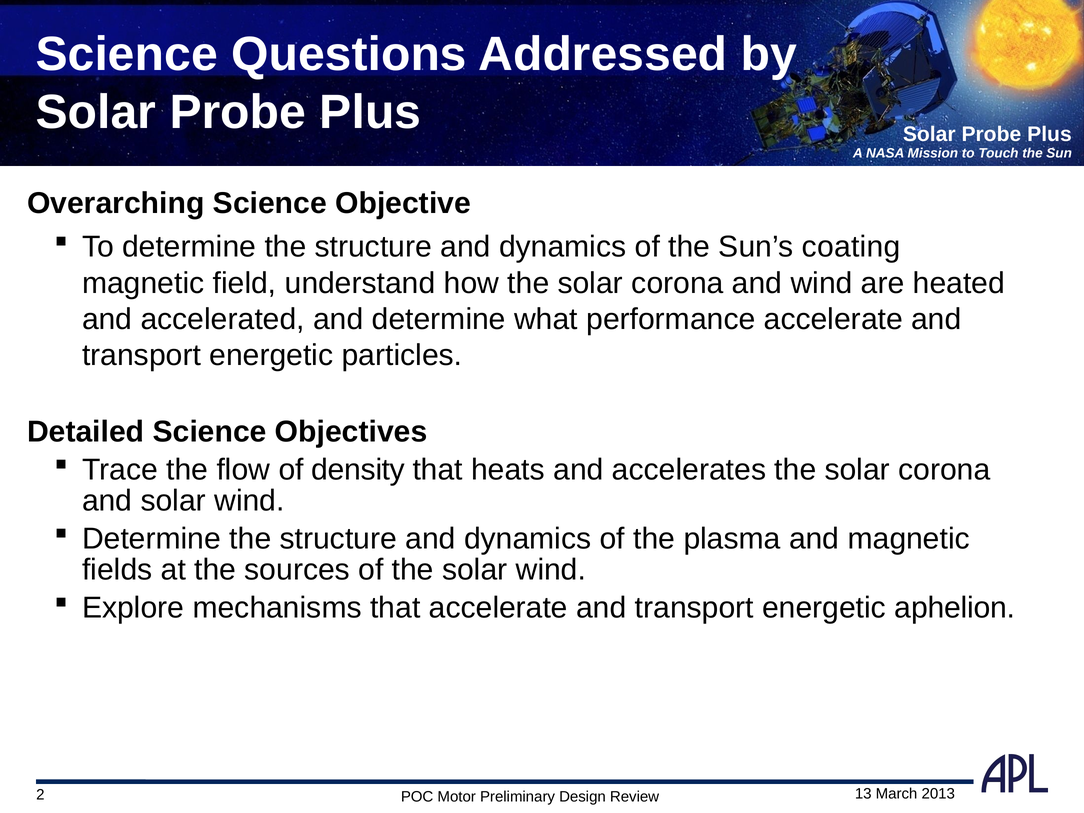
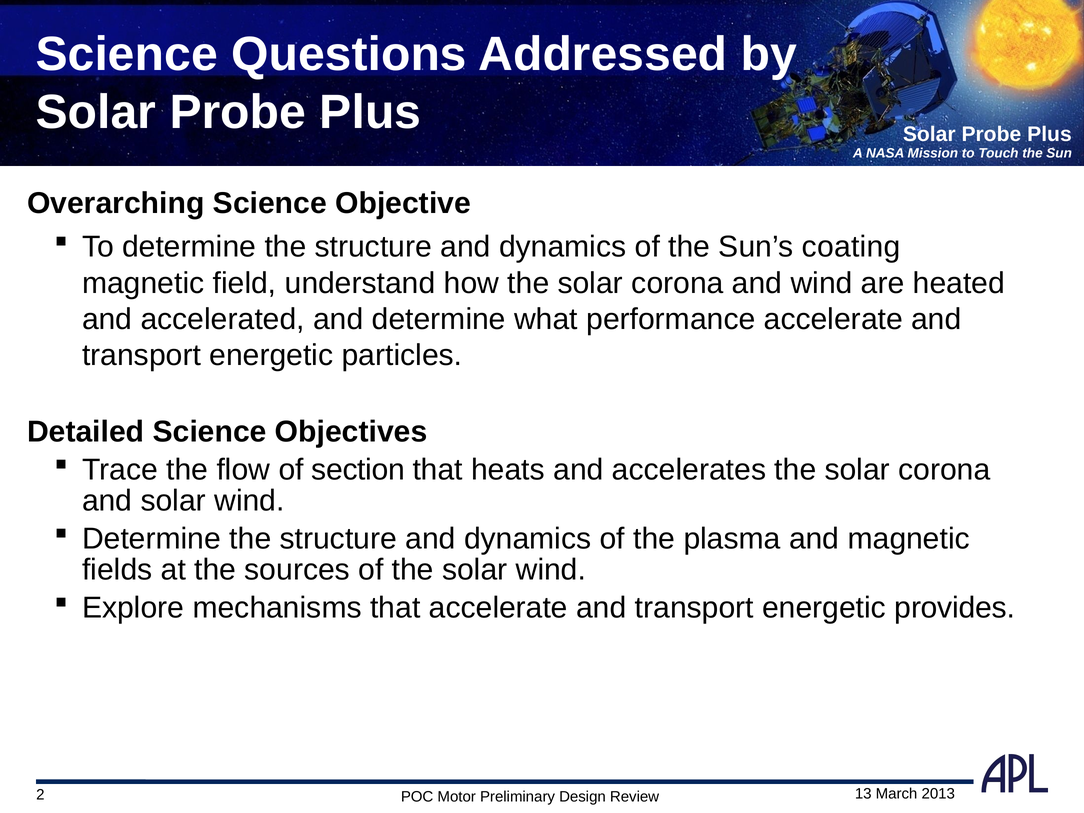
density: density -> section (358, 470)
aphelion: aphelion -> provides (955, 608)
